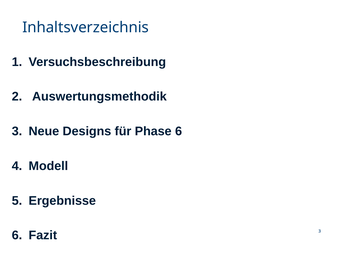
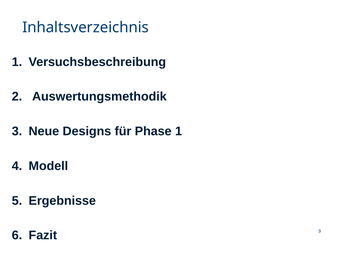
Phase 6: 6 -> 1 (179, 131)
